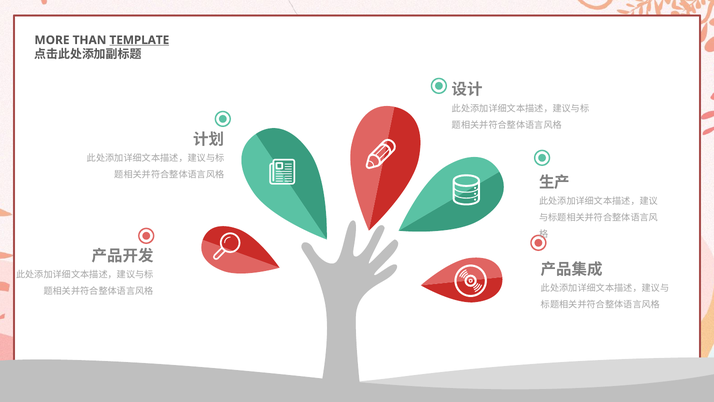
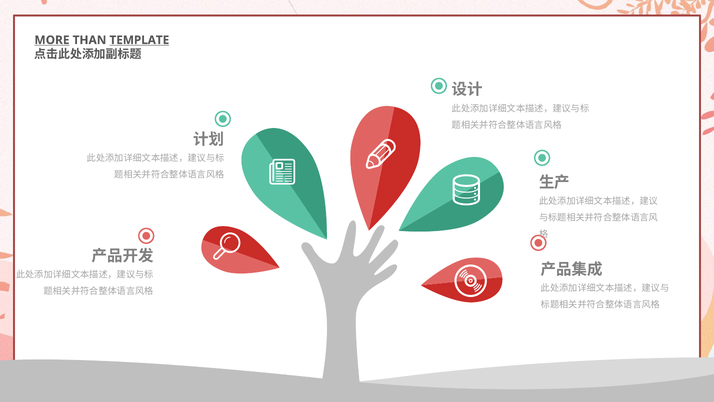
MORE underline: none -> present (52, 40)
